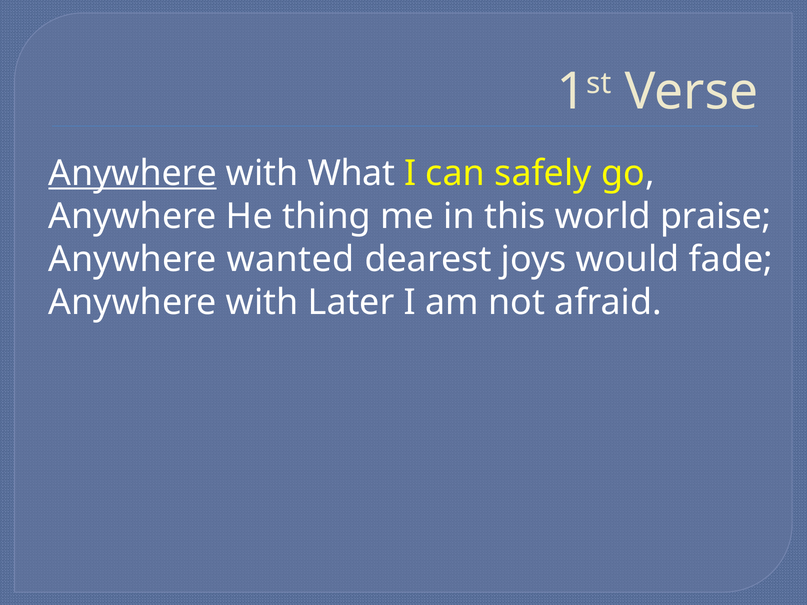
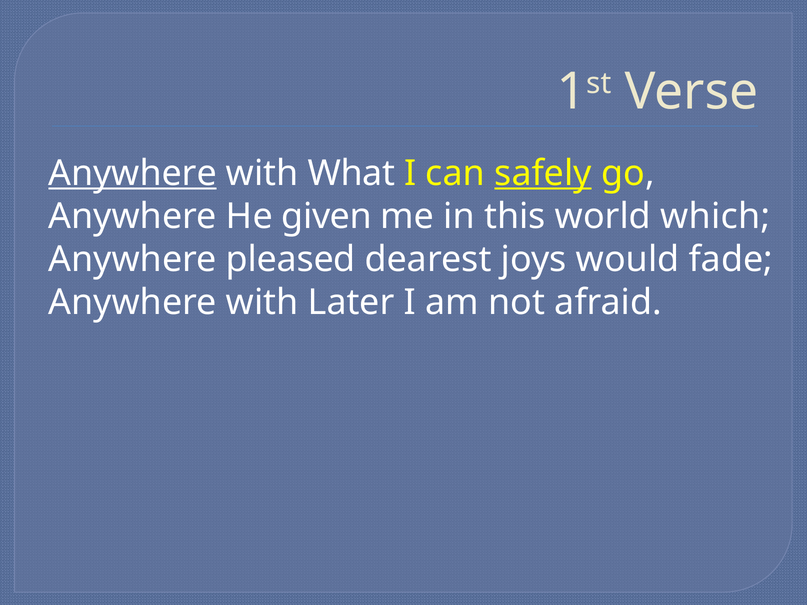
safely underline: none -> present (543, 173)
thing: thing -> given (327, 216)
praise: praise -> which (715, 216)
wanted: wanted -> pleased (291, 259)
